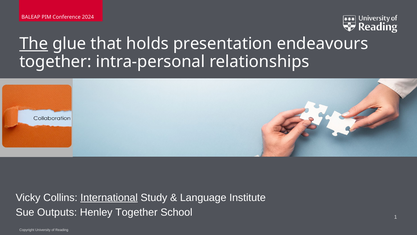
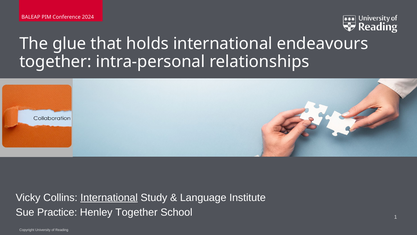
The underline: present -> none (34, 44)
holds presentation: presentation -> international (223, 44)
Outputs: Outputs -> Practice (57, 212)
